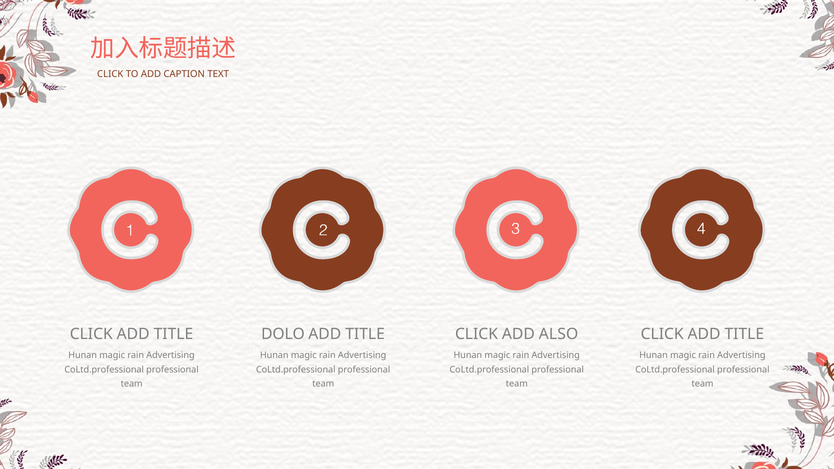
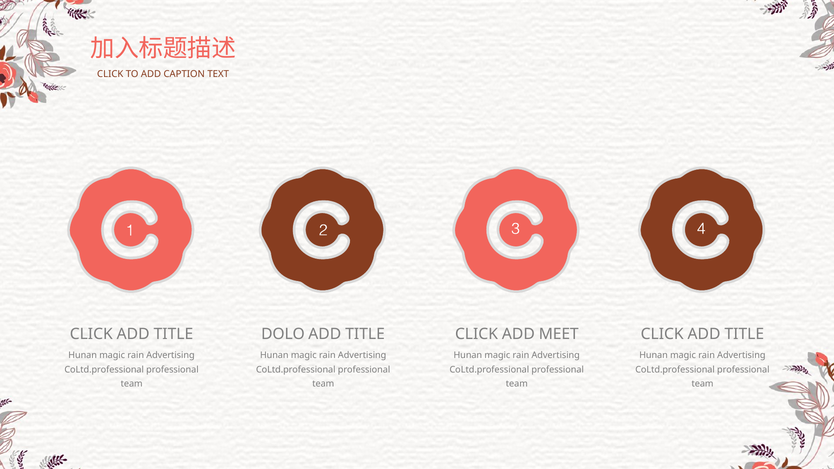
ALSO: ALSO -> MEET (559, 334)
